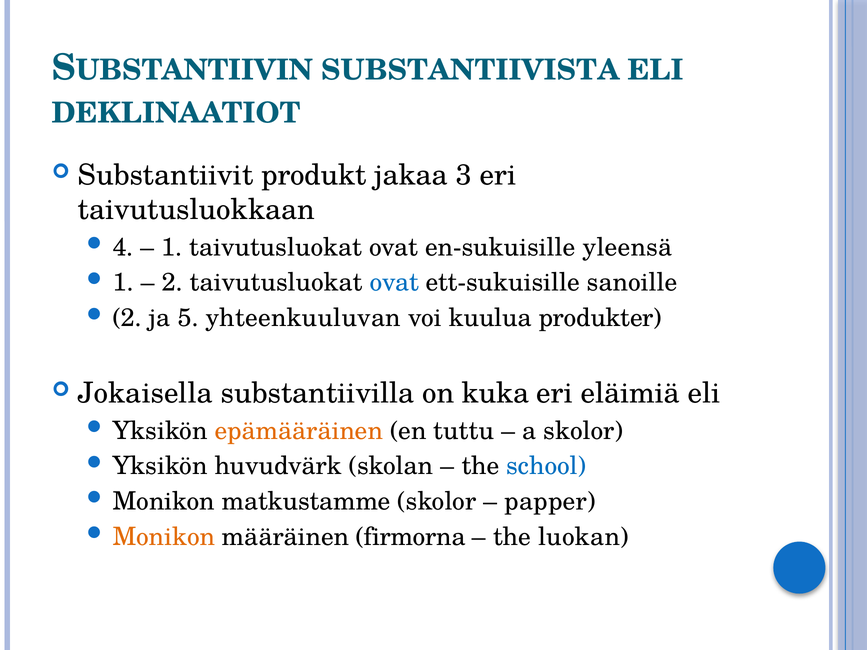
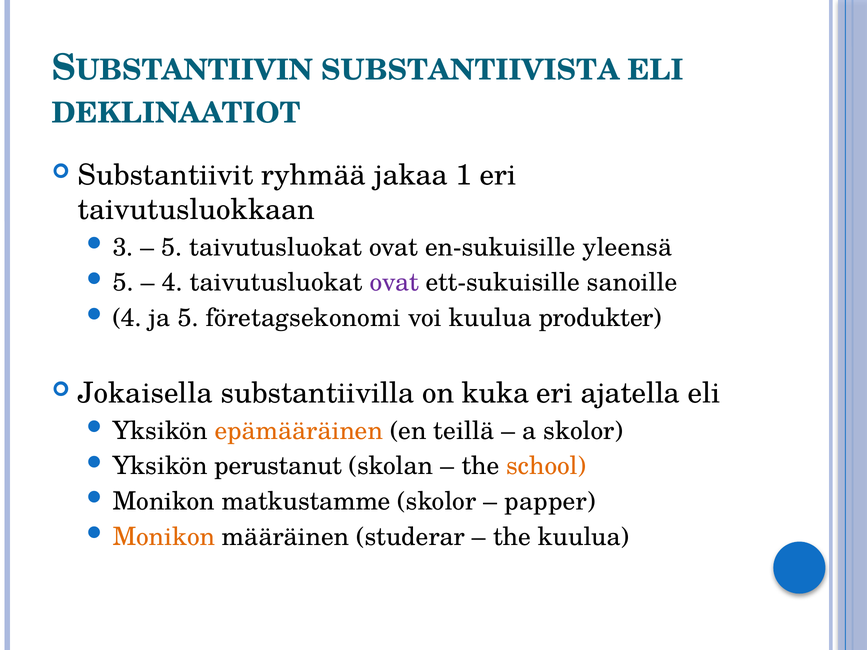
produkt: produkt -> ryhmää (314, 175)
3: 3 -> 1 (464, 175)
4: 4 -> 3 (123, 247)
1: 1 -> 5 (172, 247)
1: 1 -> 5 (123, 283)
2: 2 -> 4 (172, 283)
ovat colour: blue -> purple (394, 283)
2: 2 -> 4 (127, 318)
yhteenkuuluvan: yhteenkuuluvan -> företagsekonomi (303, 318)
eläimiä: eläimiä -> ajatella (630, 394)
tuttu: tuttu -> teillä (464, 431)
huvudvärk: huvudvärk -> perustanut (278, 466)
school colour: blue -> orange (546, 466)
firmorna: firmorna -> studerar (411, 537)
the luokan: luokan -> kuulua (584, 537)
